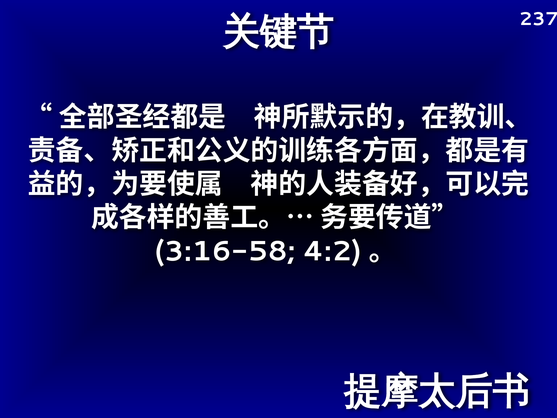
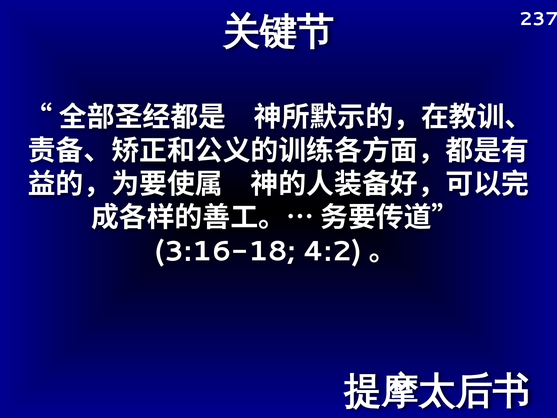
3:16-58: 3:16-58 -> 3:16-18 (225, 251)
